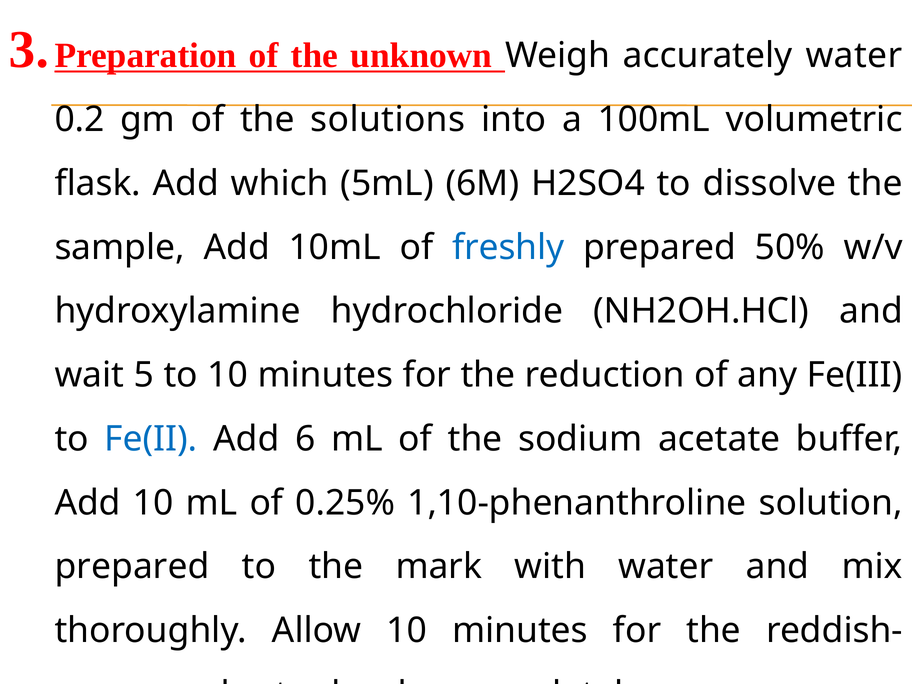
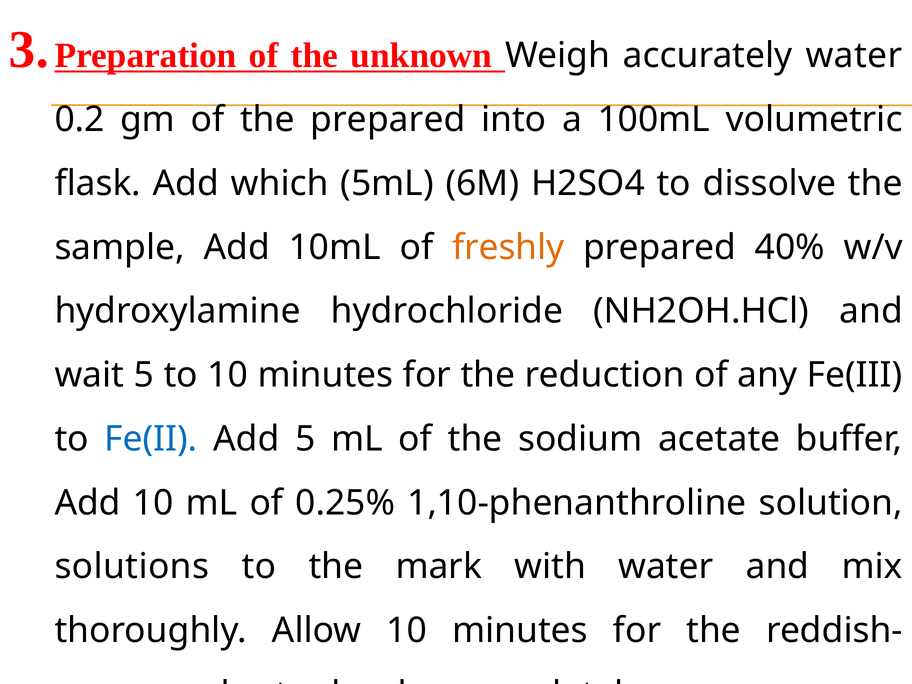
the solutions: solutions -> prepared (388, 120)
freshly colour: blue -> orange (508, 247)
50%: 50% -> 40% (790, 247)
Add 6: 6 -> 5 (305, 439)
prepared: prepared -> solutions (132, 567)
